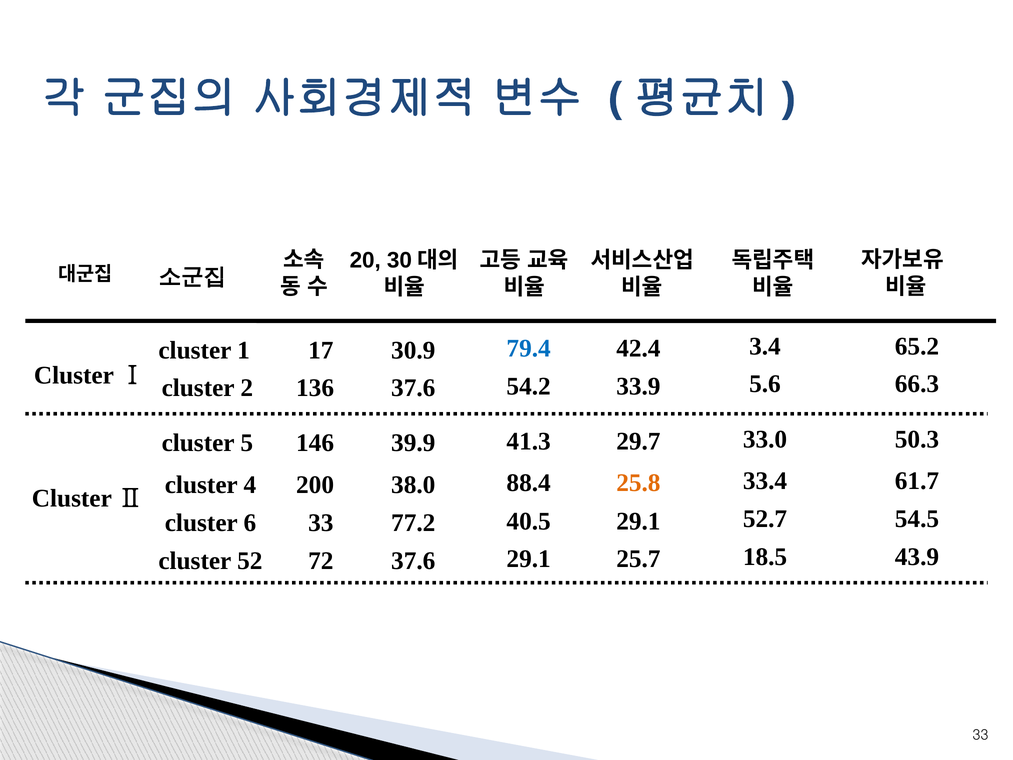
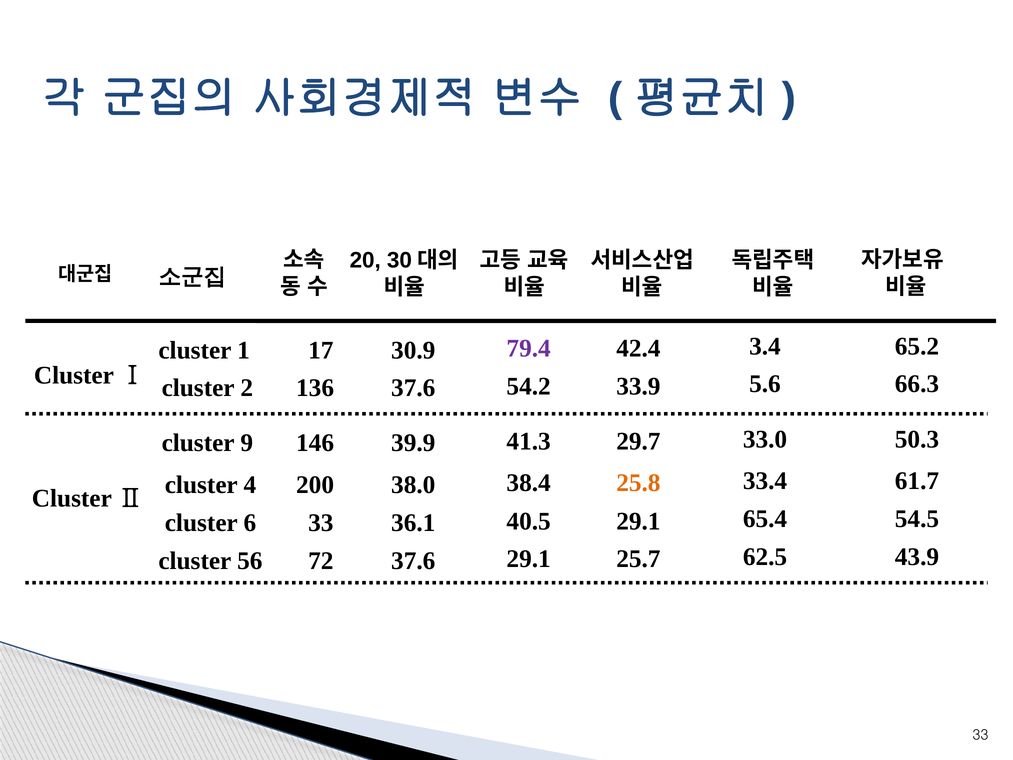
79.4 colour: blue -> purple (529, 348)
5: 5 -> 9 (247, 443)
88.4: 88.4 -> 38.4 (529, 483)
52.7: 52.7 -> 65.4 (765, 519)
77.2: 77.2 -> 36.1 (413, 523)
18.5: 18.5 -> 62.5 (765, 557)
52: 52 -> 56 (250, 561)
